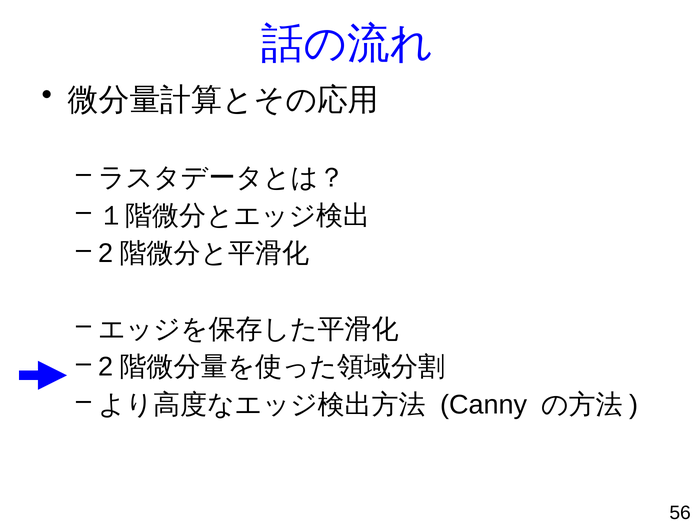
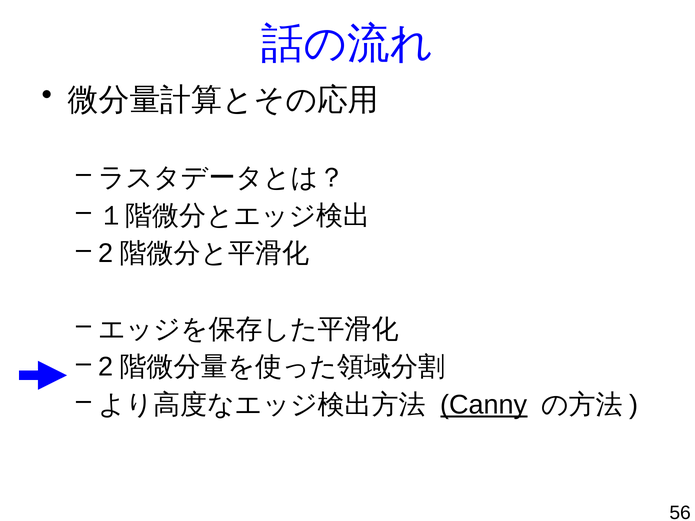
Canny underline: none -> present (484, 405)
